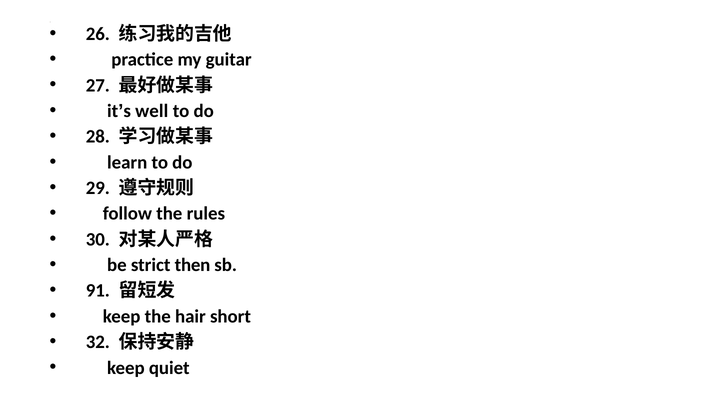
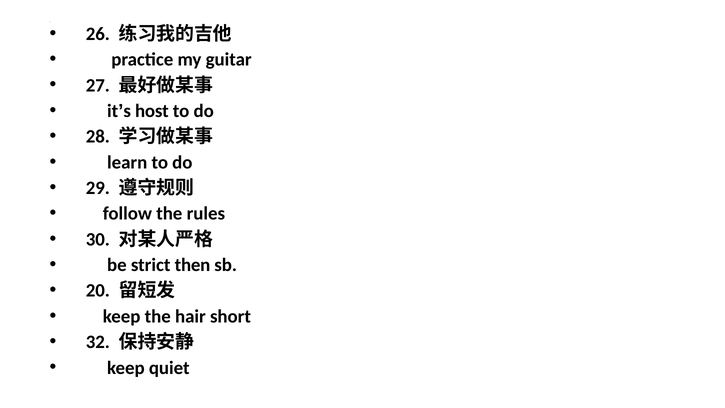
well: well -> host (152, 111)
91: 91 -> 20 (98, 291)
